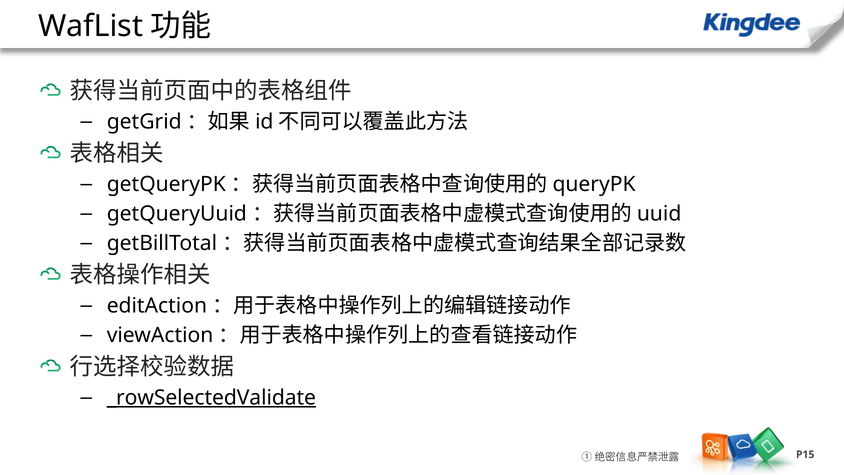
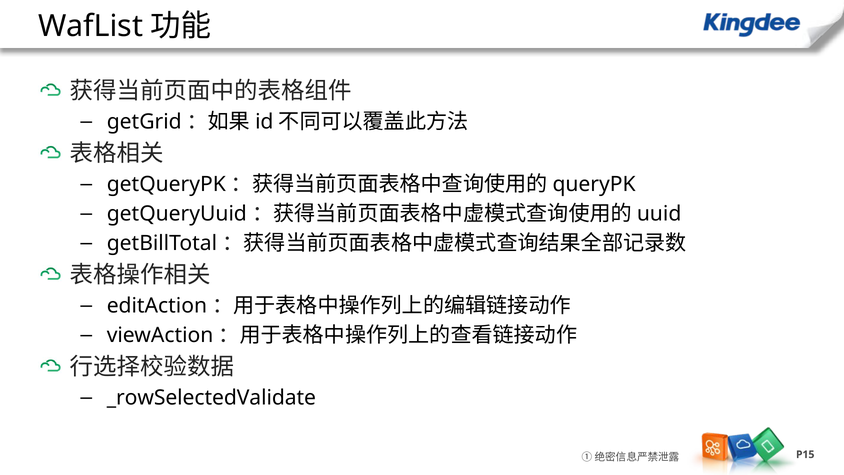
_rowSelectedValidate underline: present -> none (211, 398)
